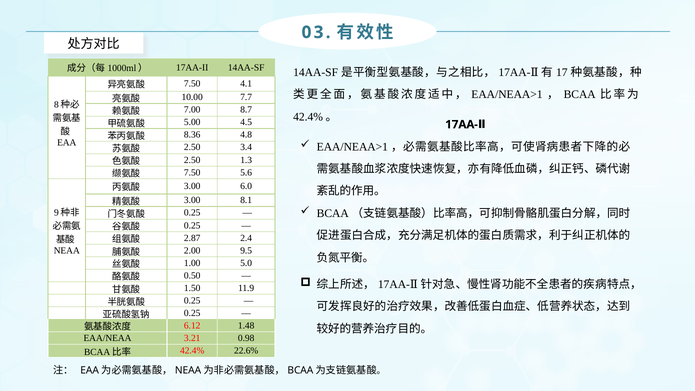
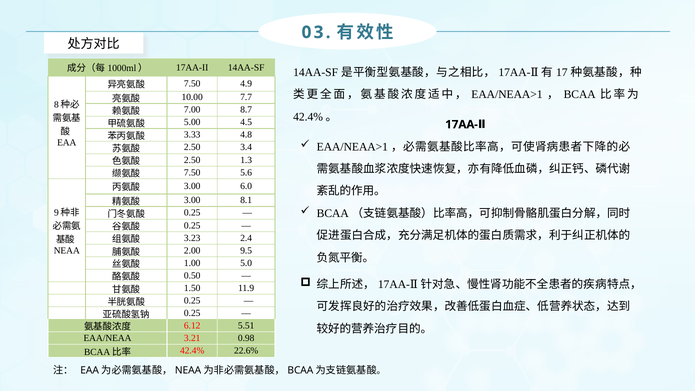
4.1: 4.1 -> 4.9 (246, 84)
8.36: 8.36 -> 3.33 (192, 135)
2.87: 2.87 -> 3.23 (192, 238)
1.48: 1.48 -> 5.51 (246, 325)
